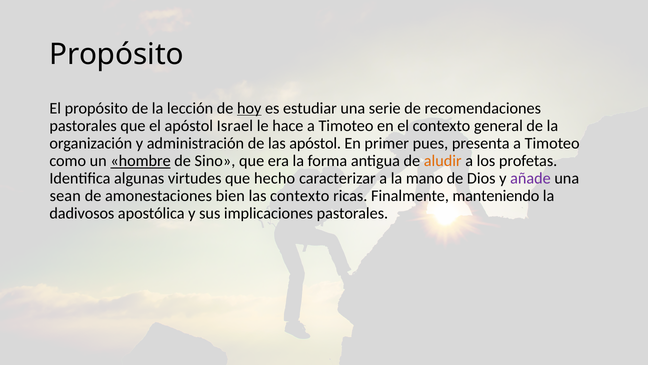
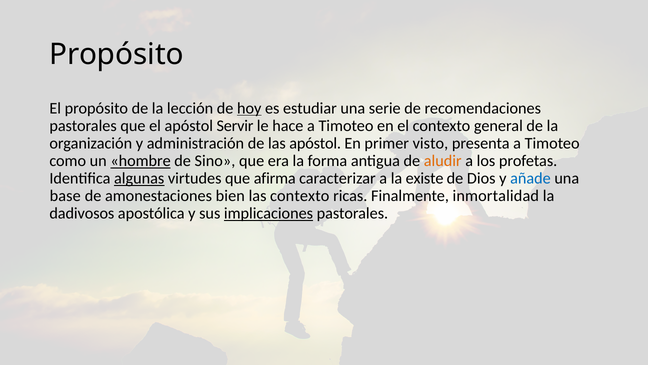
Israel: Israel -> Servir (235, 126)
pues: pues -> visto (430, 143)
algunas underline: none -> present (139, 178)
hecho: hecho -> afirma (275, 178)
mano: mano -> existe (425, 178)
añade colour: purple -> blue (530, 178)
sean: sean -> base (65, 196)
manteniendo: manteniendo -> inmortalidad (496, 196)
implicaciones underline: none -> present (268, 213)
